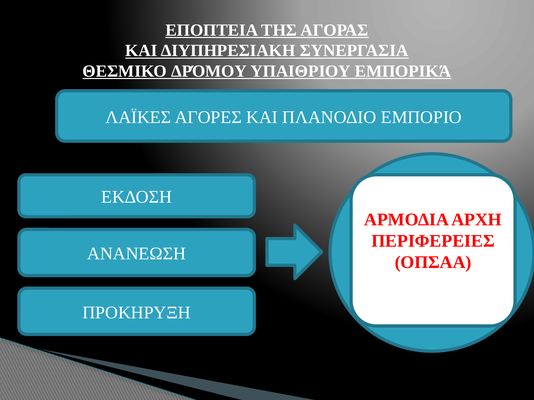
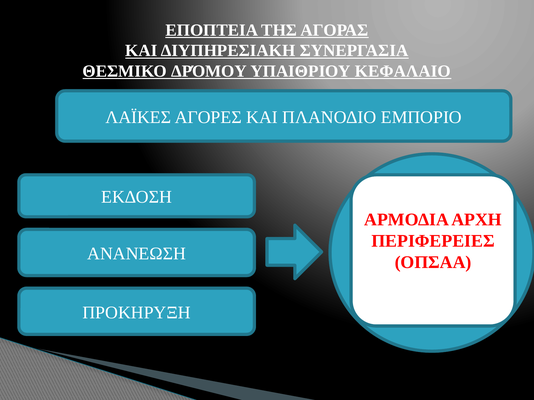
ΕΜΠΟΡΙΚΆ: ΕΜΠΟΡΙΚΆ -> ΚΕΦΑΛΑΙΟ (403, 71)
